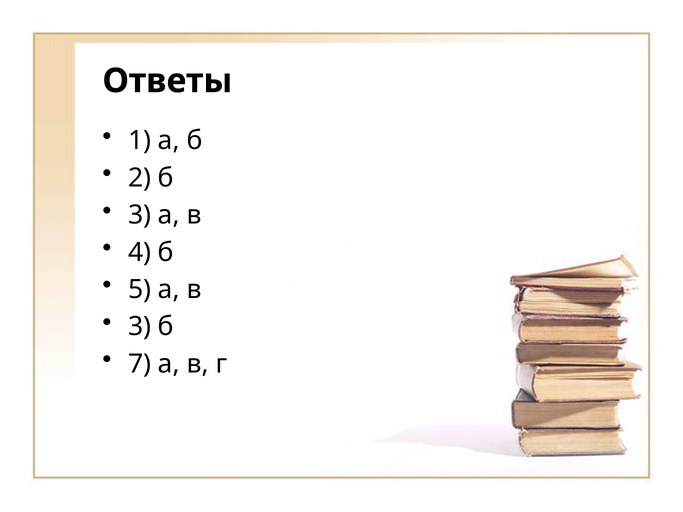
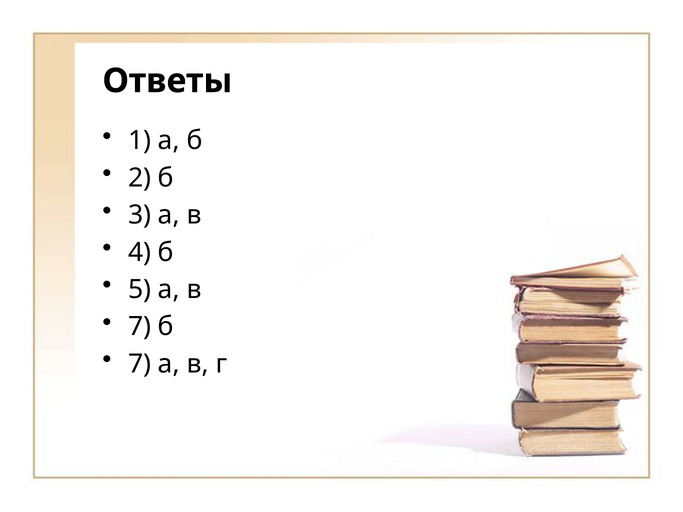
3: 3 -> 7 (140, 327)
